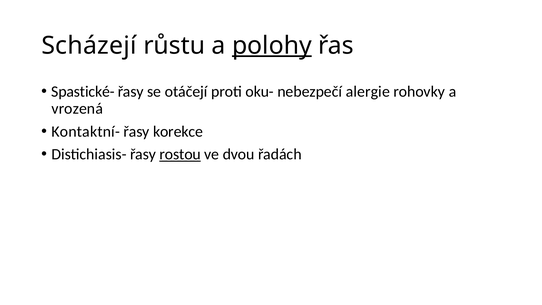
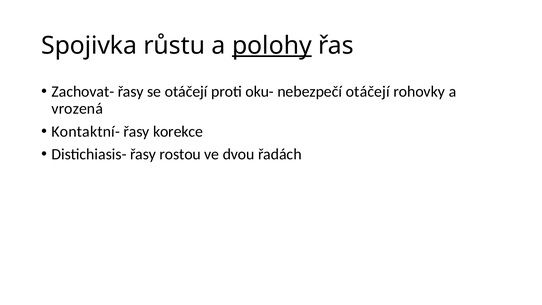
Scházejí: Scházejí -> Spojivka (89, 46)
Spastické-: Spastické- -> Zachovat- (83, 92)
nebezpečí alergie: alergie -> otáčejí (368, 92)
rostou underline: present -> none (180, 154)
